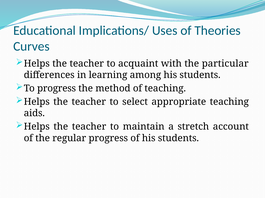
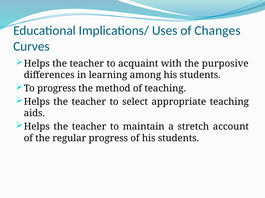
Theories: Theories -> Changes (218, 31)
particular: particular -> purposive (225, 64)
